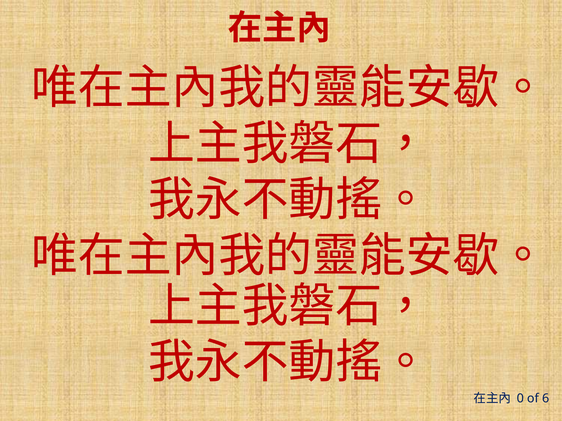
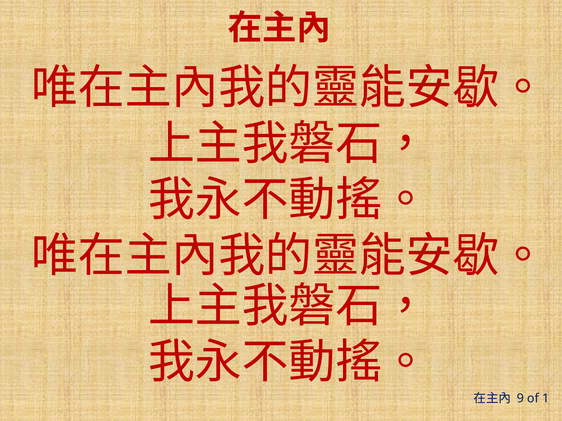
0: 0 -> 9 (520, 399)
6: 6 -> 1 (546, 399)
